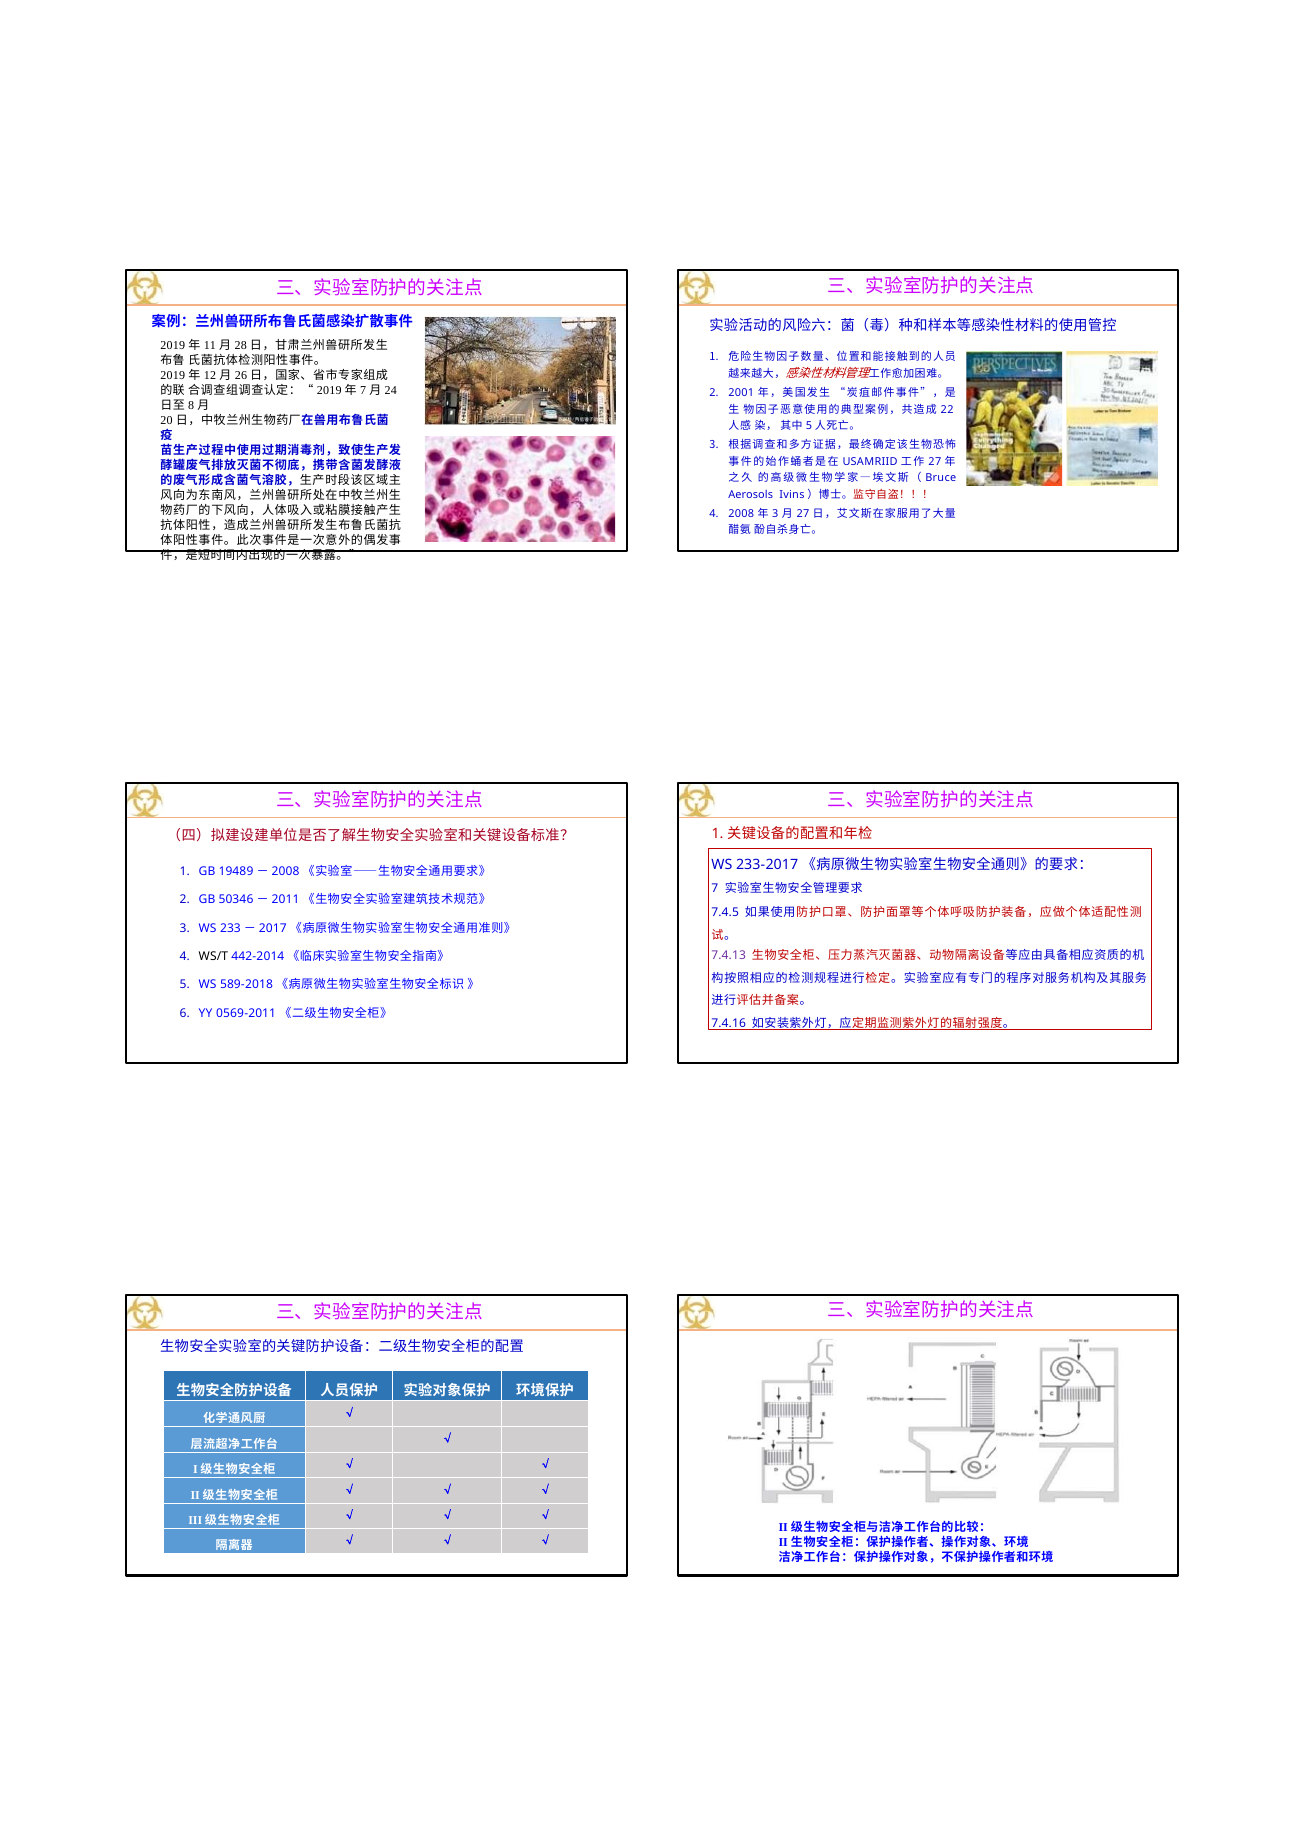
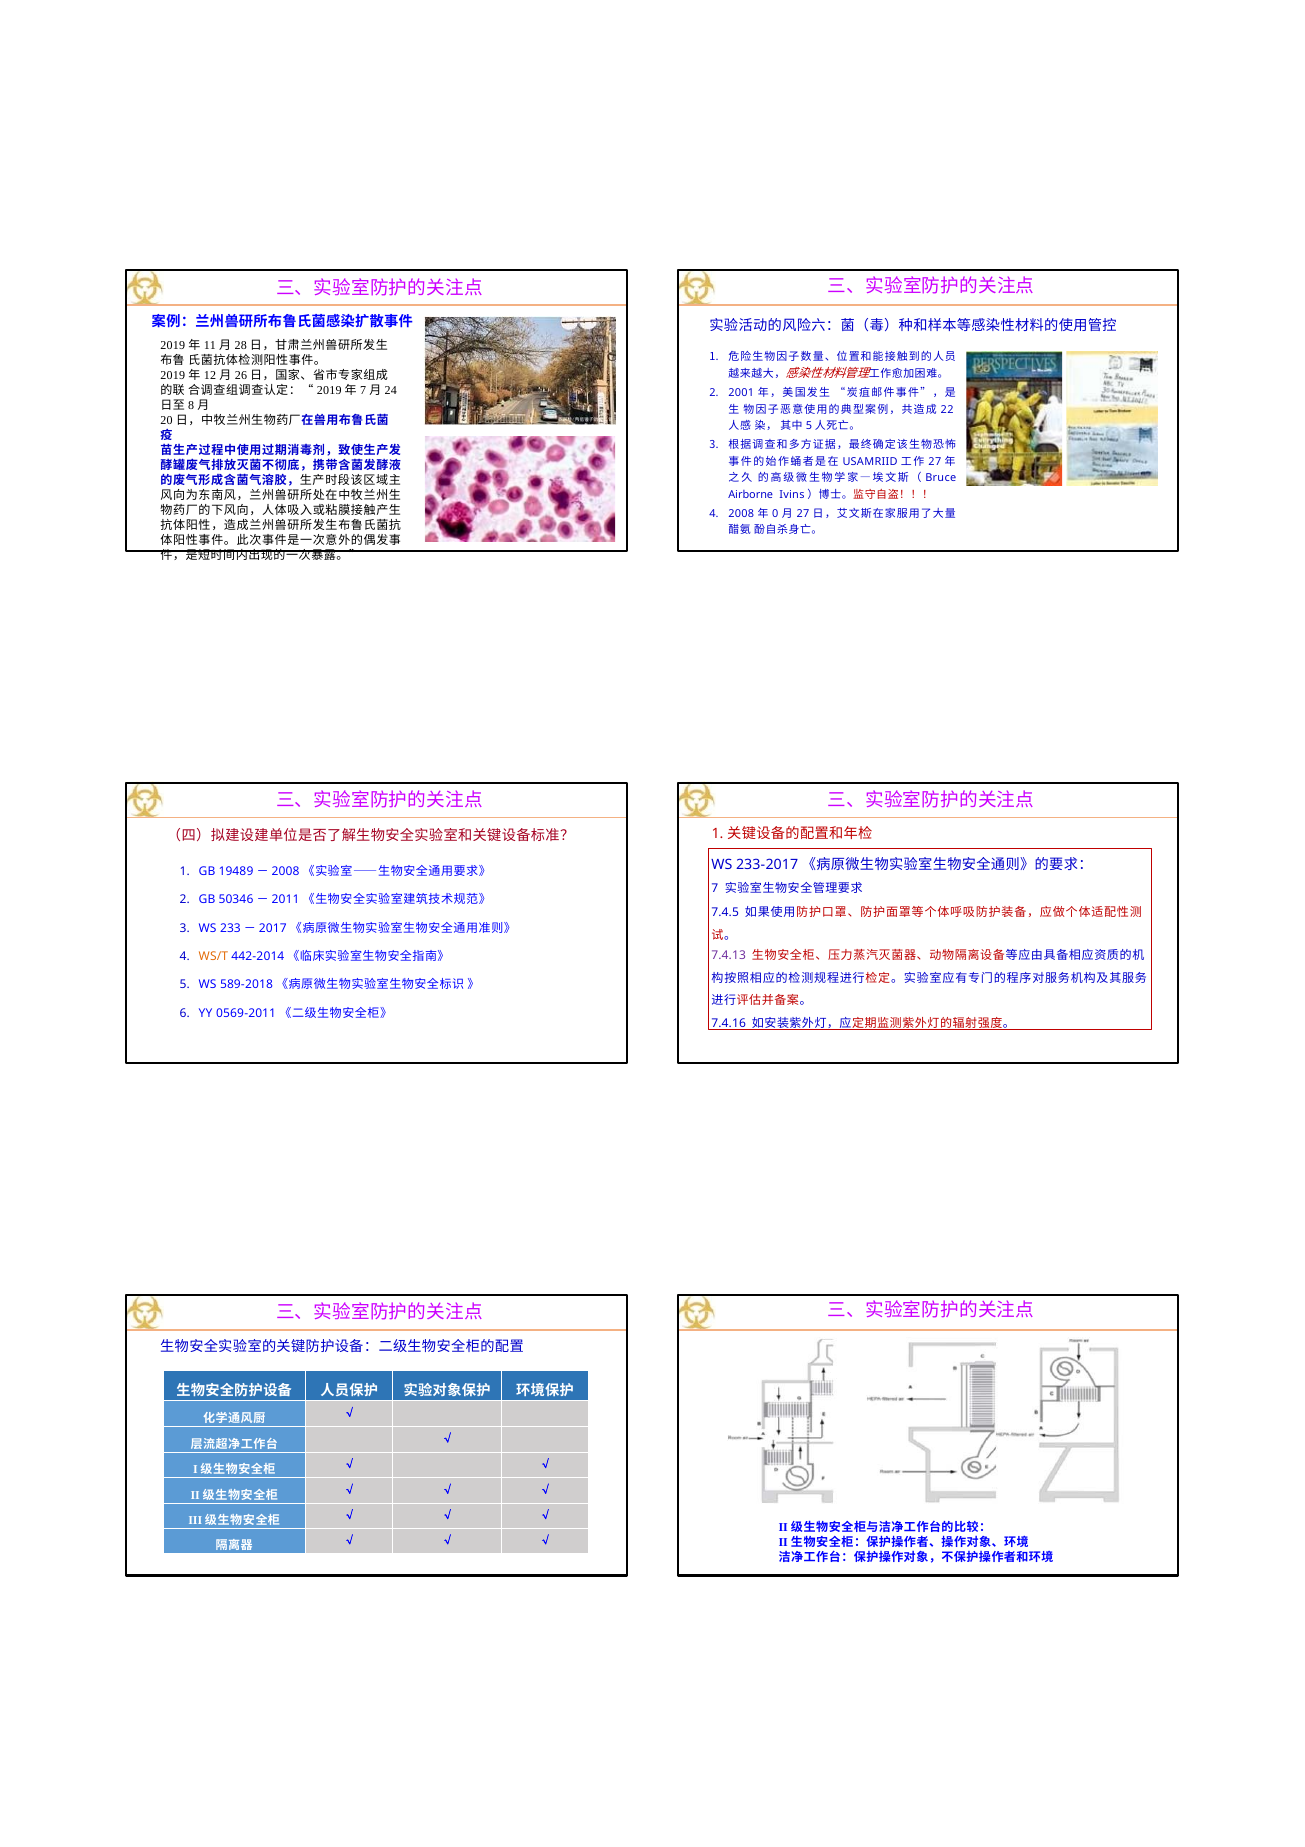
Aerosols: Aerosols -> Airborne (751, 495)
3: 3 -> 0 (775, 514)
WS/T colour: black -> orange (213, 957)
